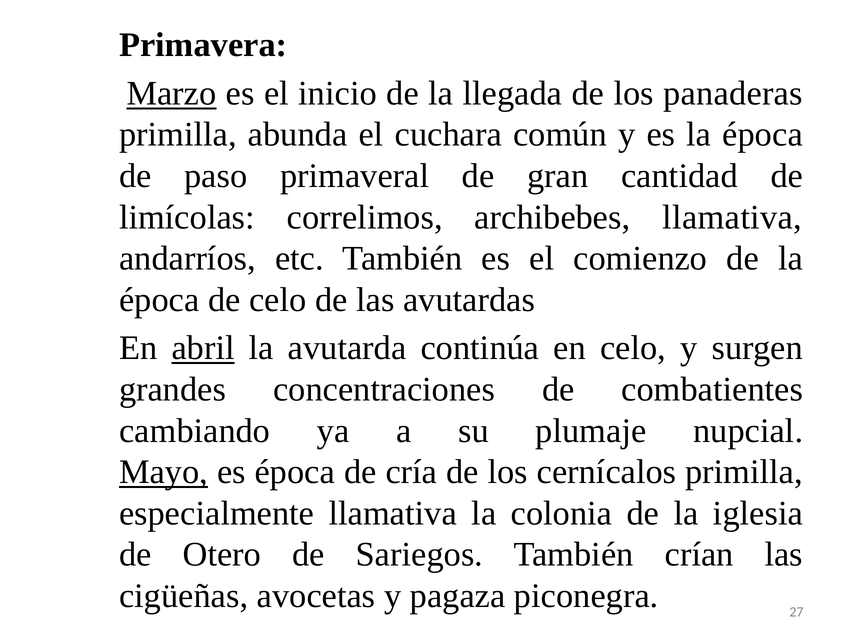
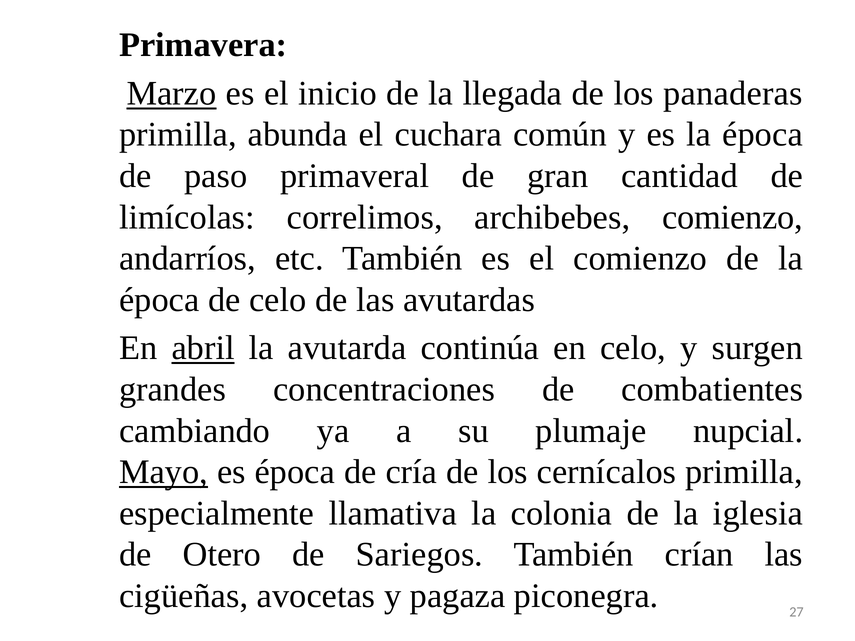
archibebes llamativa: llamativa -> comienzo (733, 217)
